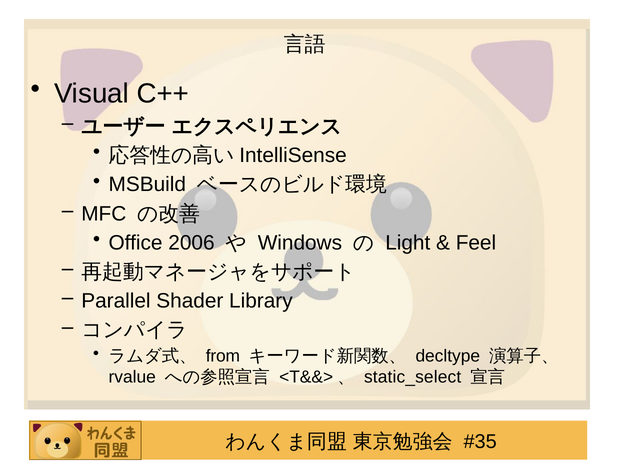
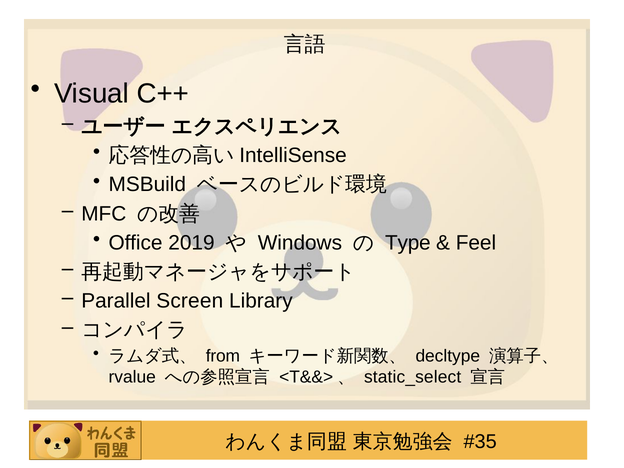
2006: 2006 -> 2019 (191, 243)
Light: Light -> Type (408, 243)
Shader: Shader -> Screen (190, 301)
